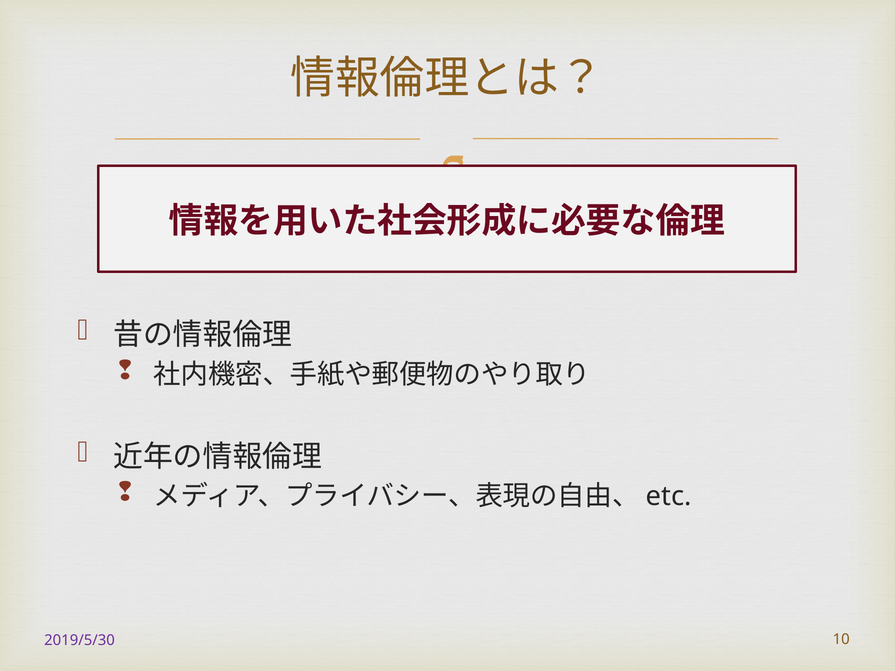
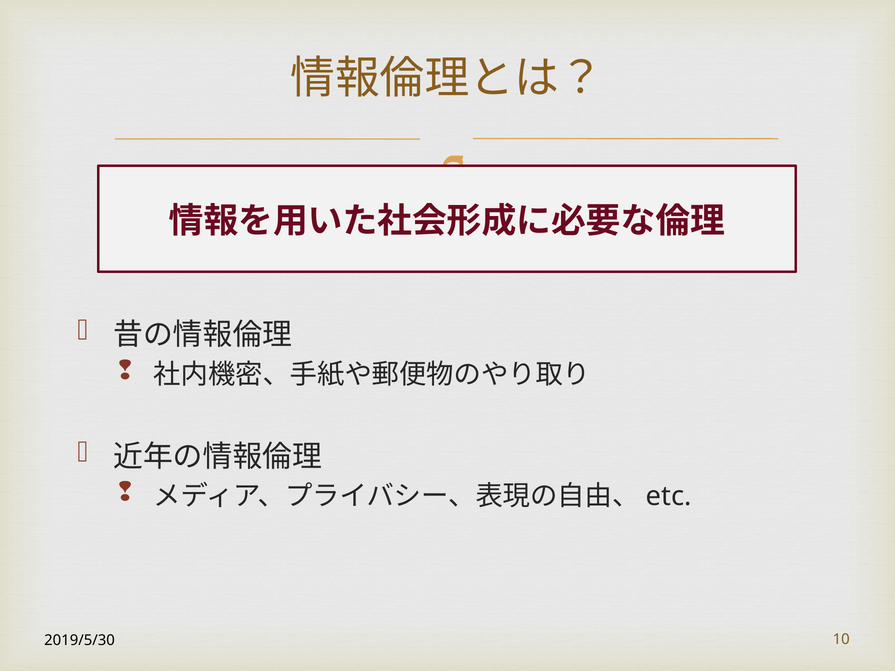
2019/5/30 colour: purple -> black (80, 641)
